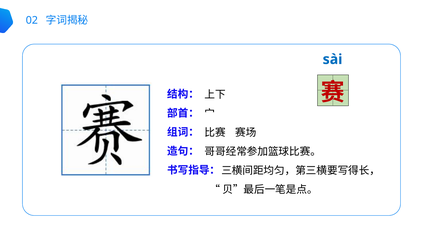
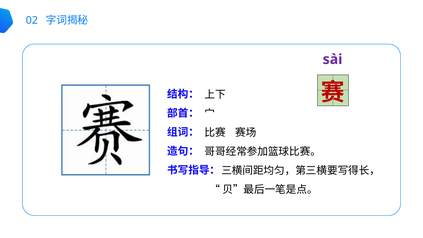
sài colour: blue -> purple (333, 59)
